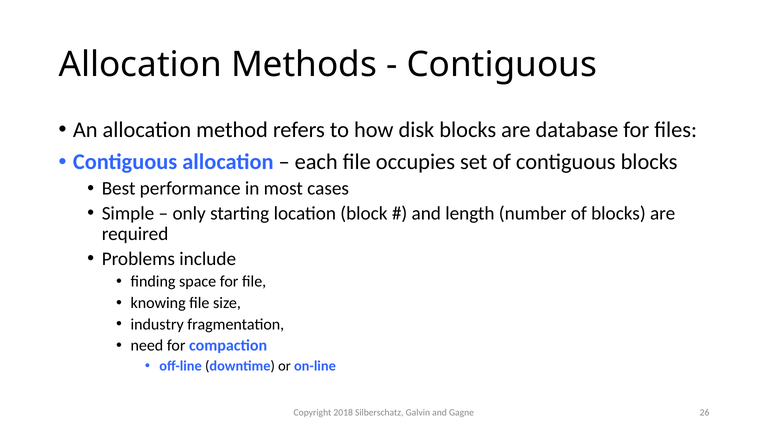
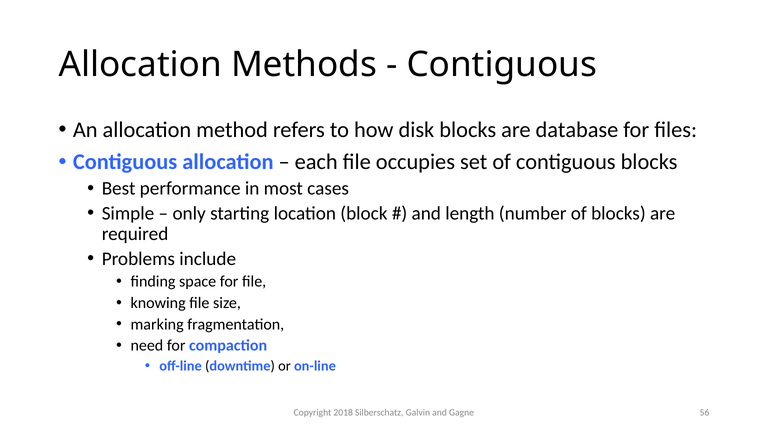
industry: industry -> marking (157, 324)
26: 26 -> 56 (705, 412)
